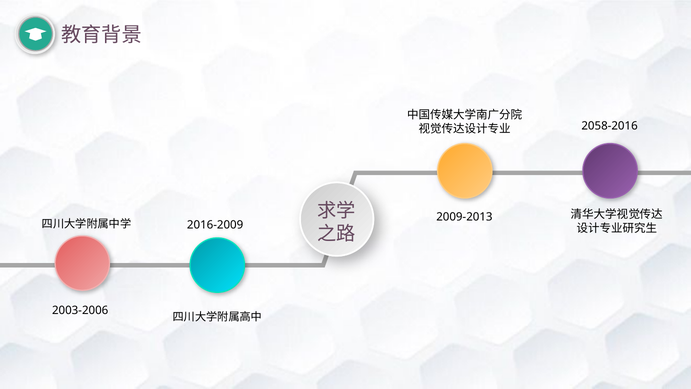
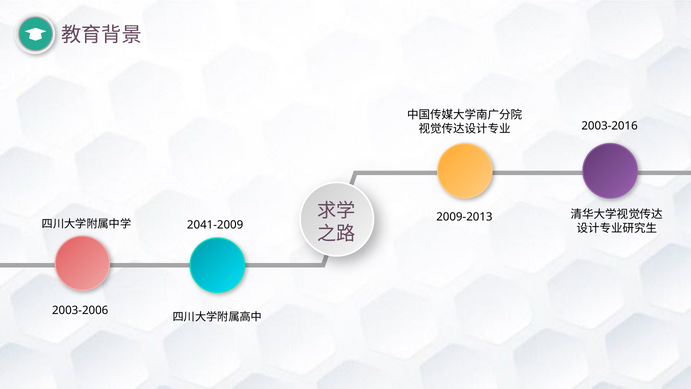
2058-2016: 2058-2016 -> 2003-2016 (610, 126)
2016-2009: 2016-2009 -> 2041-2009 (215, 225)
